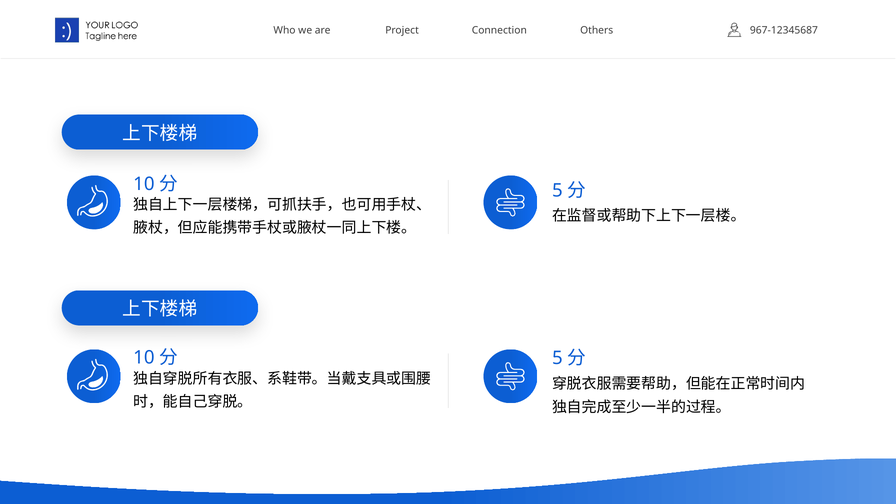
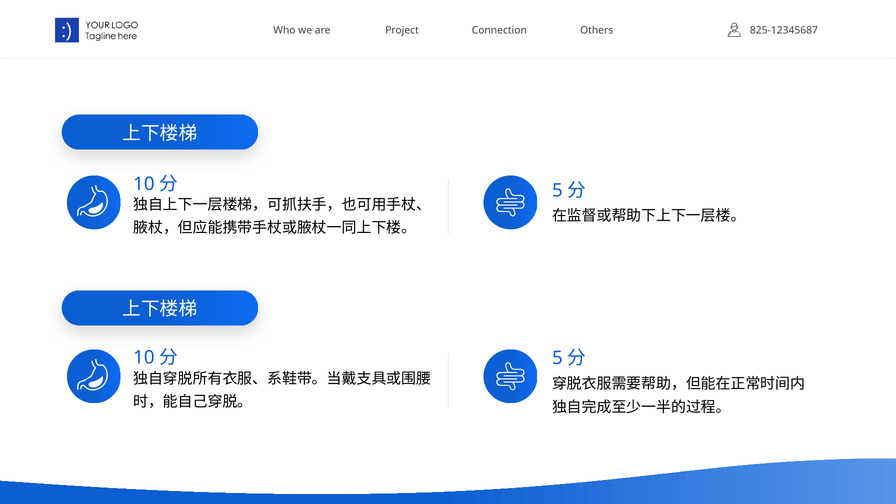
967-12345687: 967-12345687 -> 825-12345687 (784, 30)
